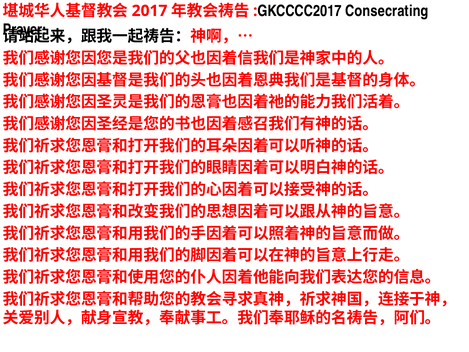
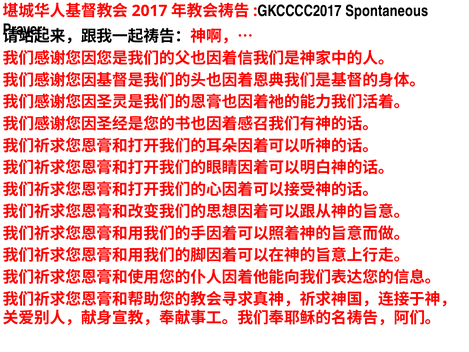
Consecrating: Consecrating -> Spontaneous (387, 11)
